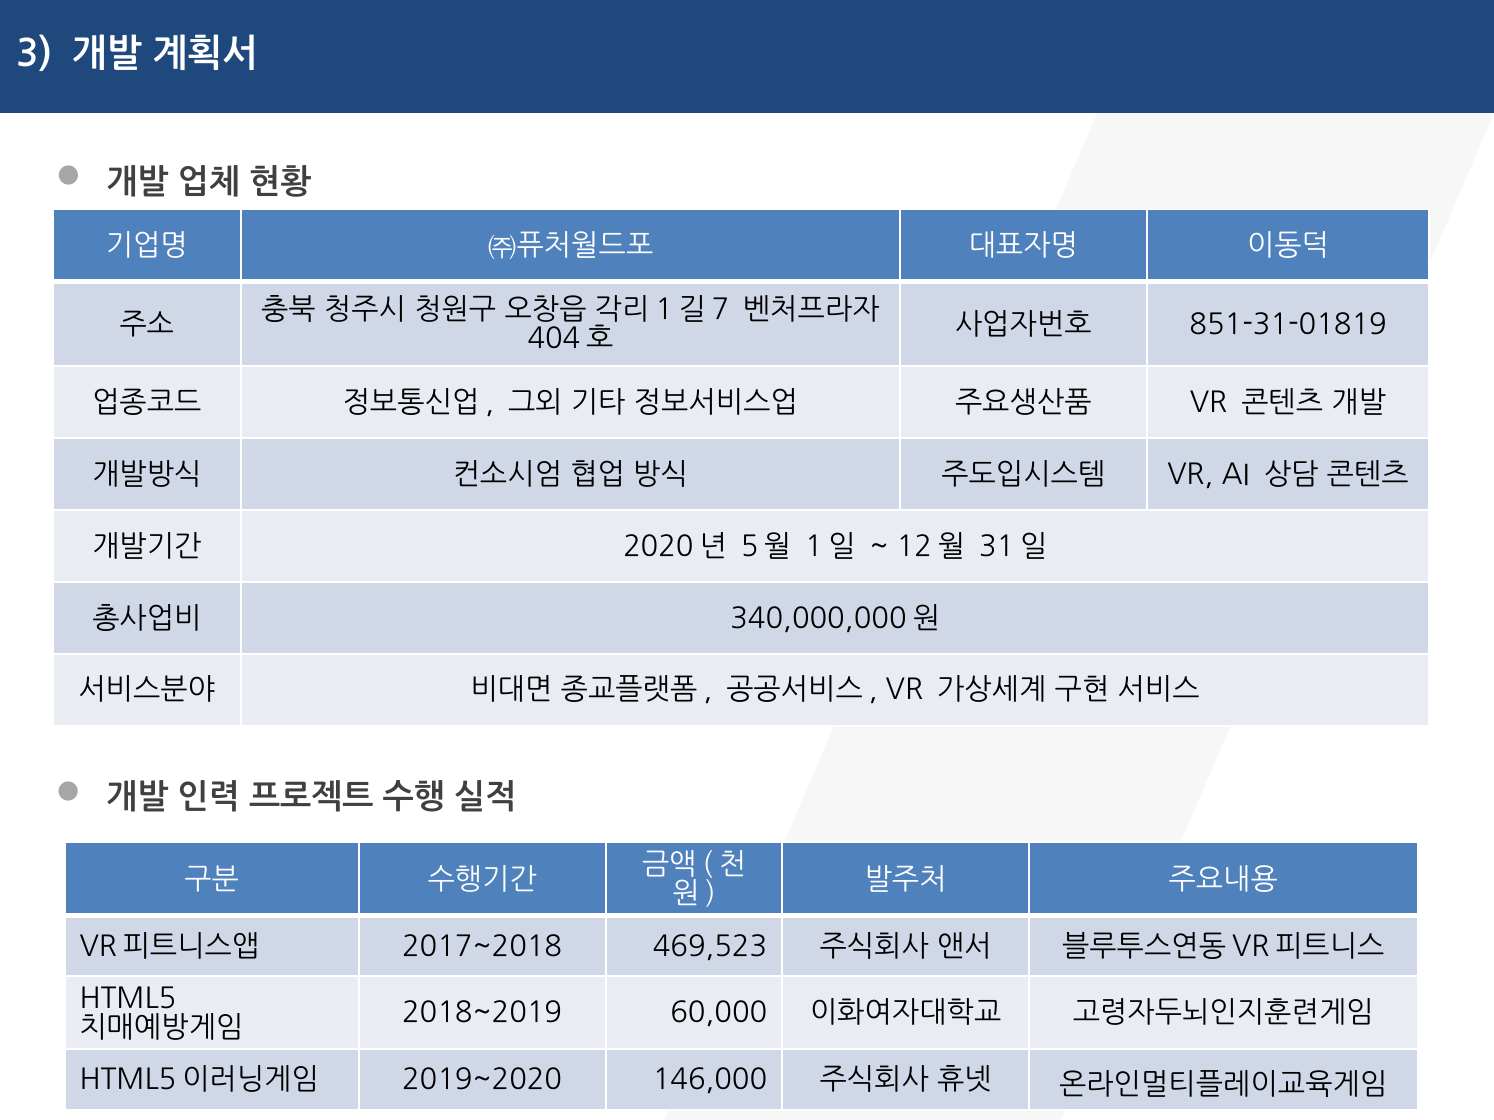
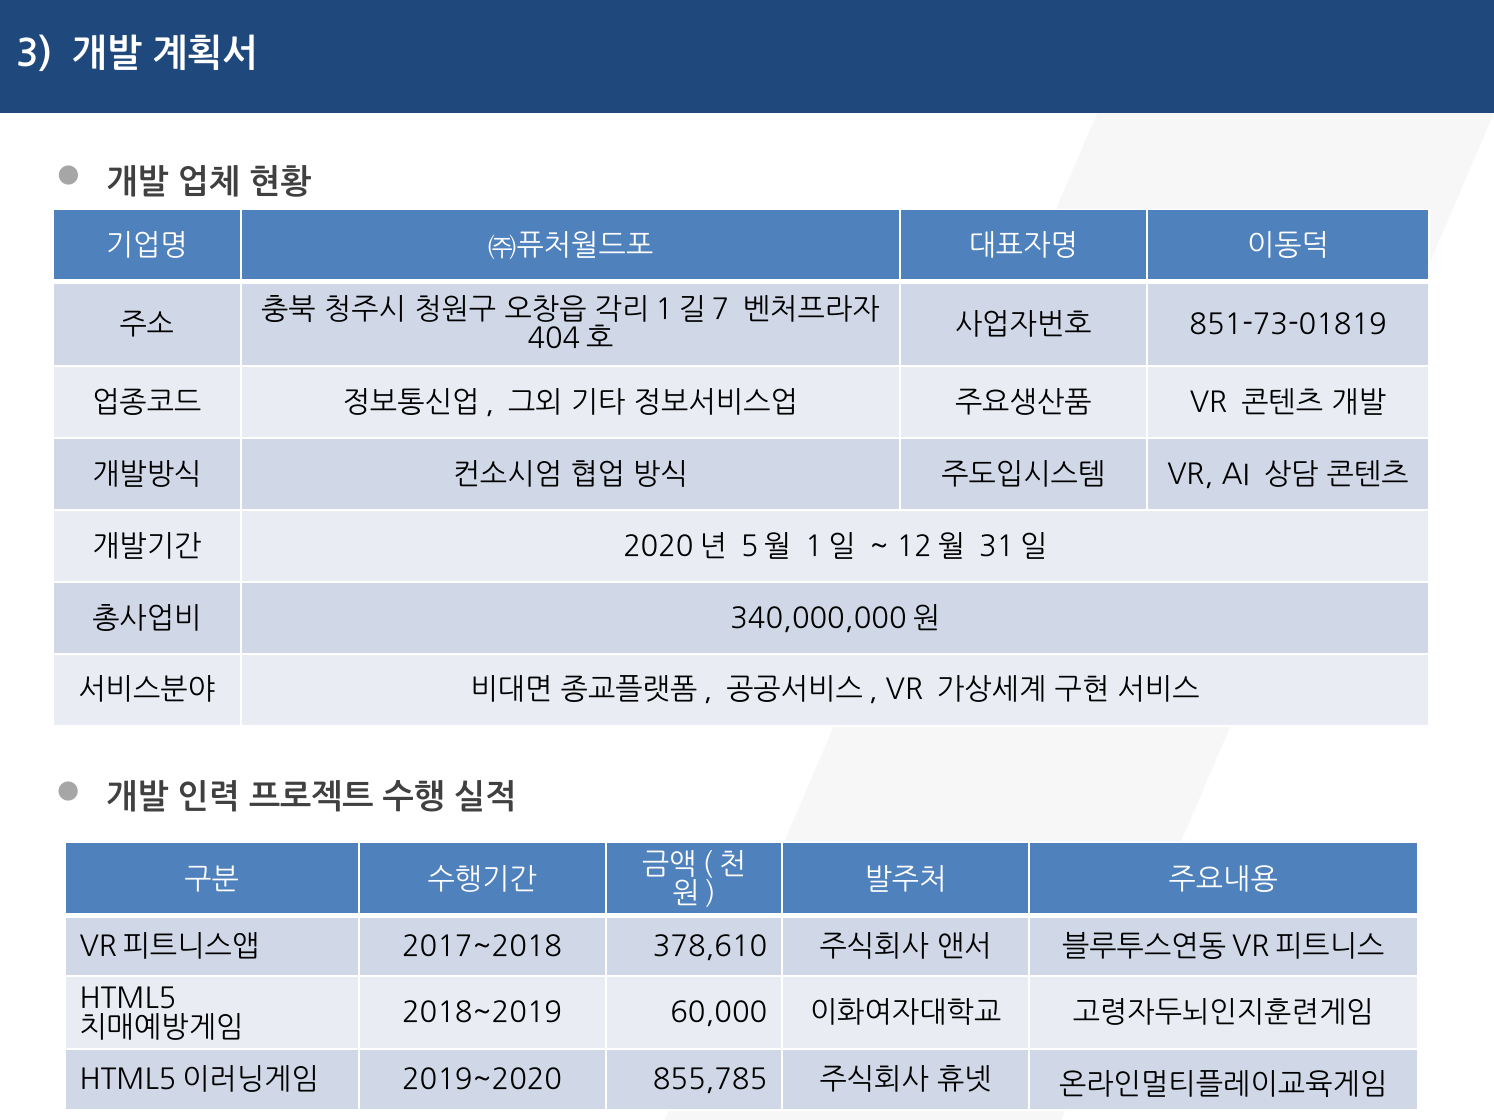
851-31-01819: 851-31-01819 -> 851-73-01819 (1288, 325)
469,523: 469,523 -> 378,610 (710, 947)
146,000: 146,000 -> 855,785 (710, 1081)
